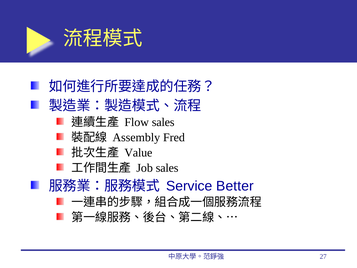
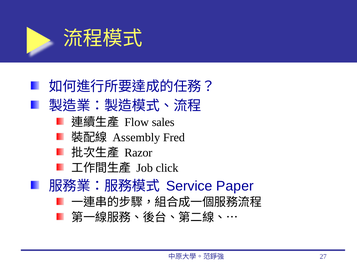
Value: Value -> Razor (138, 152)
Job sales: sales -> click (167, 168)
Better: Better -> Paper (235, 186)
